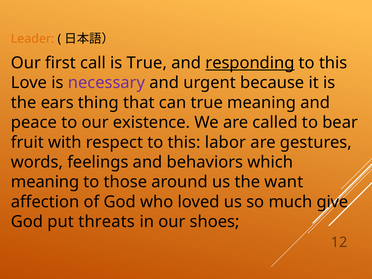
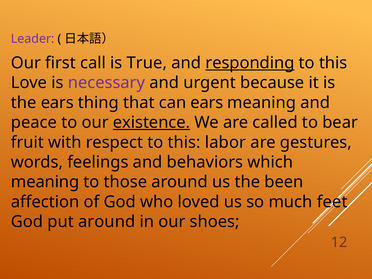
Leader colour: orange -> purple (33, 39)
can true: true -> ears (207, 103)
existence underline: none -> present (152, 122)
want: want -> been (284, 182)
give: give -> feet (332, 202)
put threats: threats -> around (107, 222)
